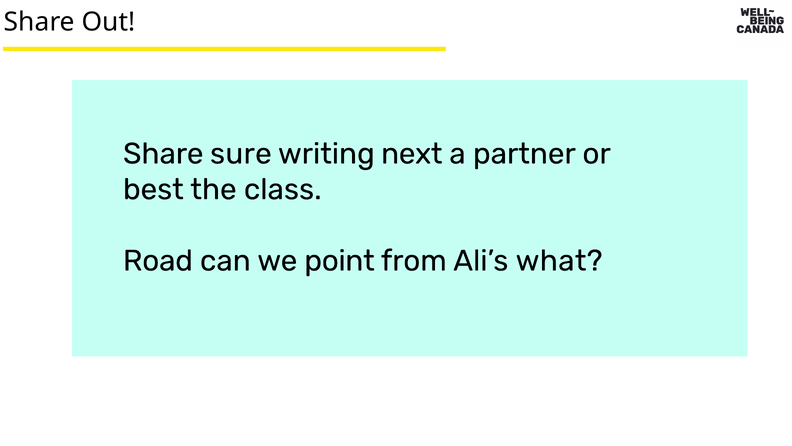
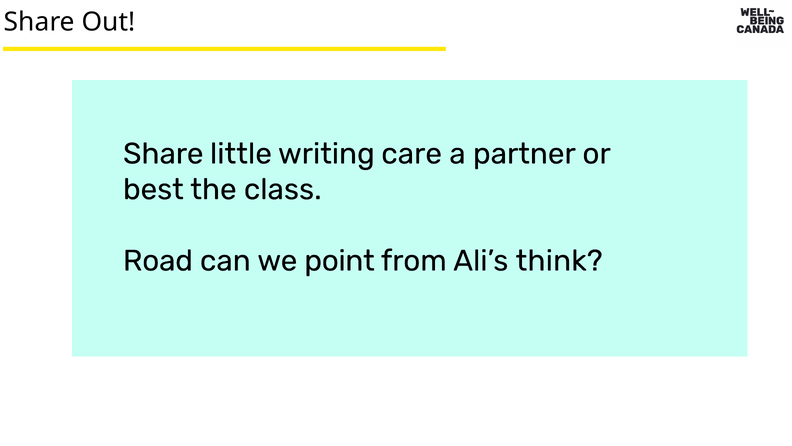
sure: sure -> little (241, 154)
next: next -> care (412, 154)
what: what -> think (559, 260)
